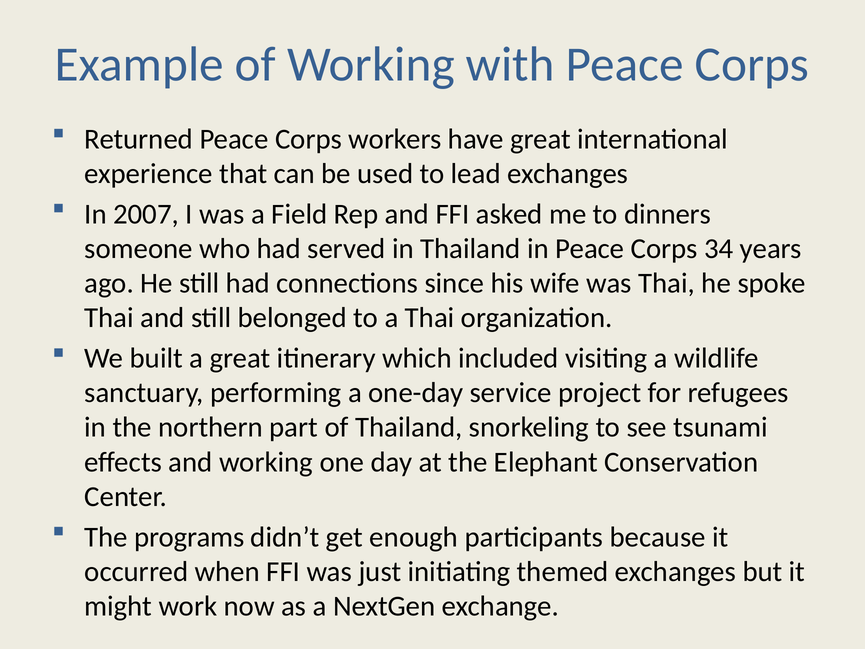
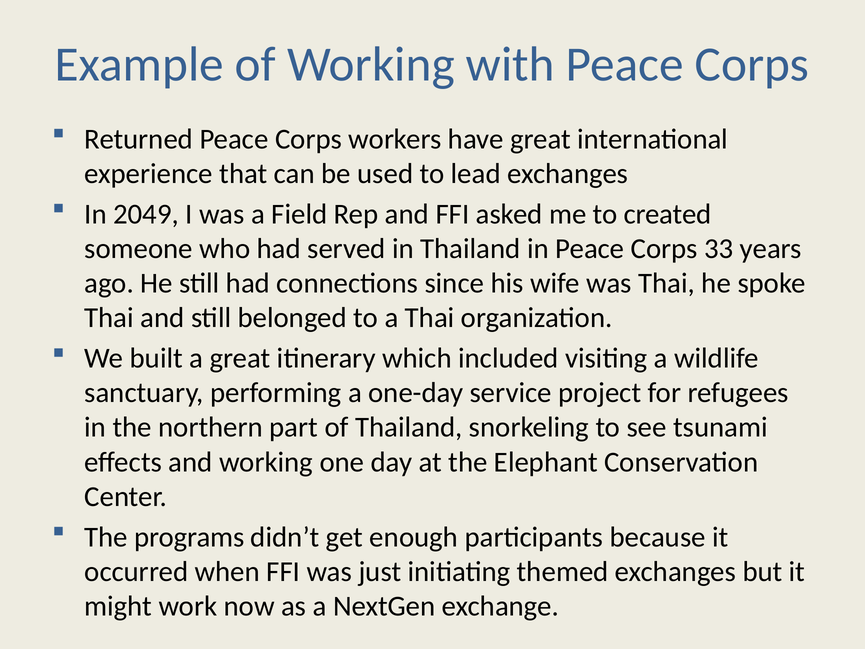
2007: 2007 -> 2049 (146, 214)
dinners: dinners -> created (668, 214)
34: 34 -> 33 (719, 249)
